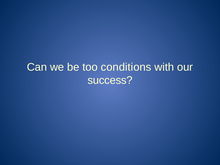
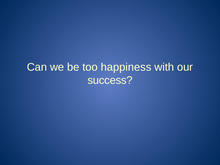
conditions: conditions -> happiness (126, 67)
